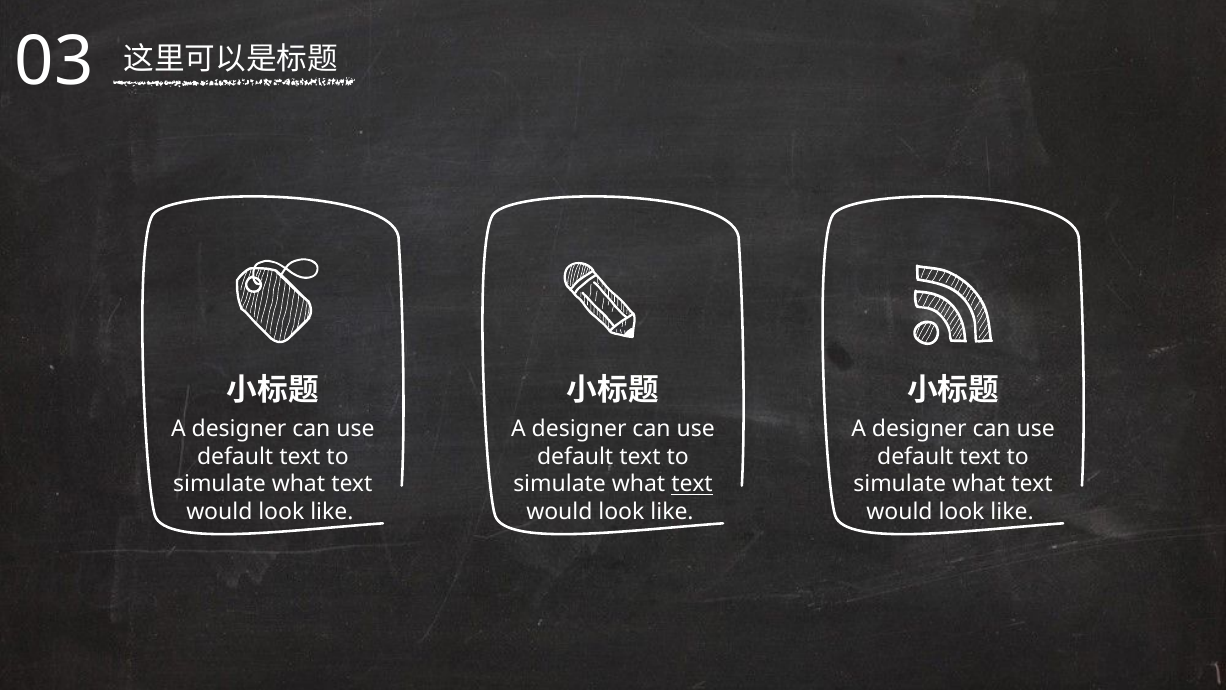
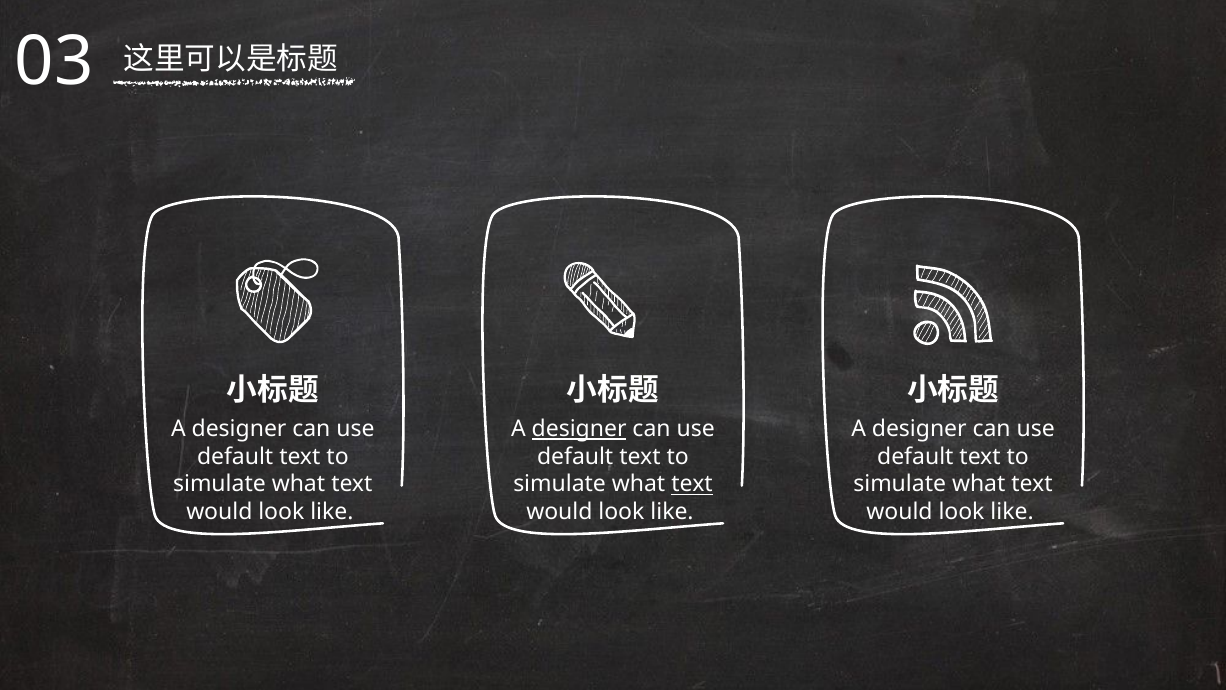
designer underline: none -> present (579, 429)
